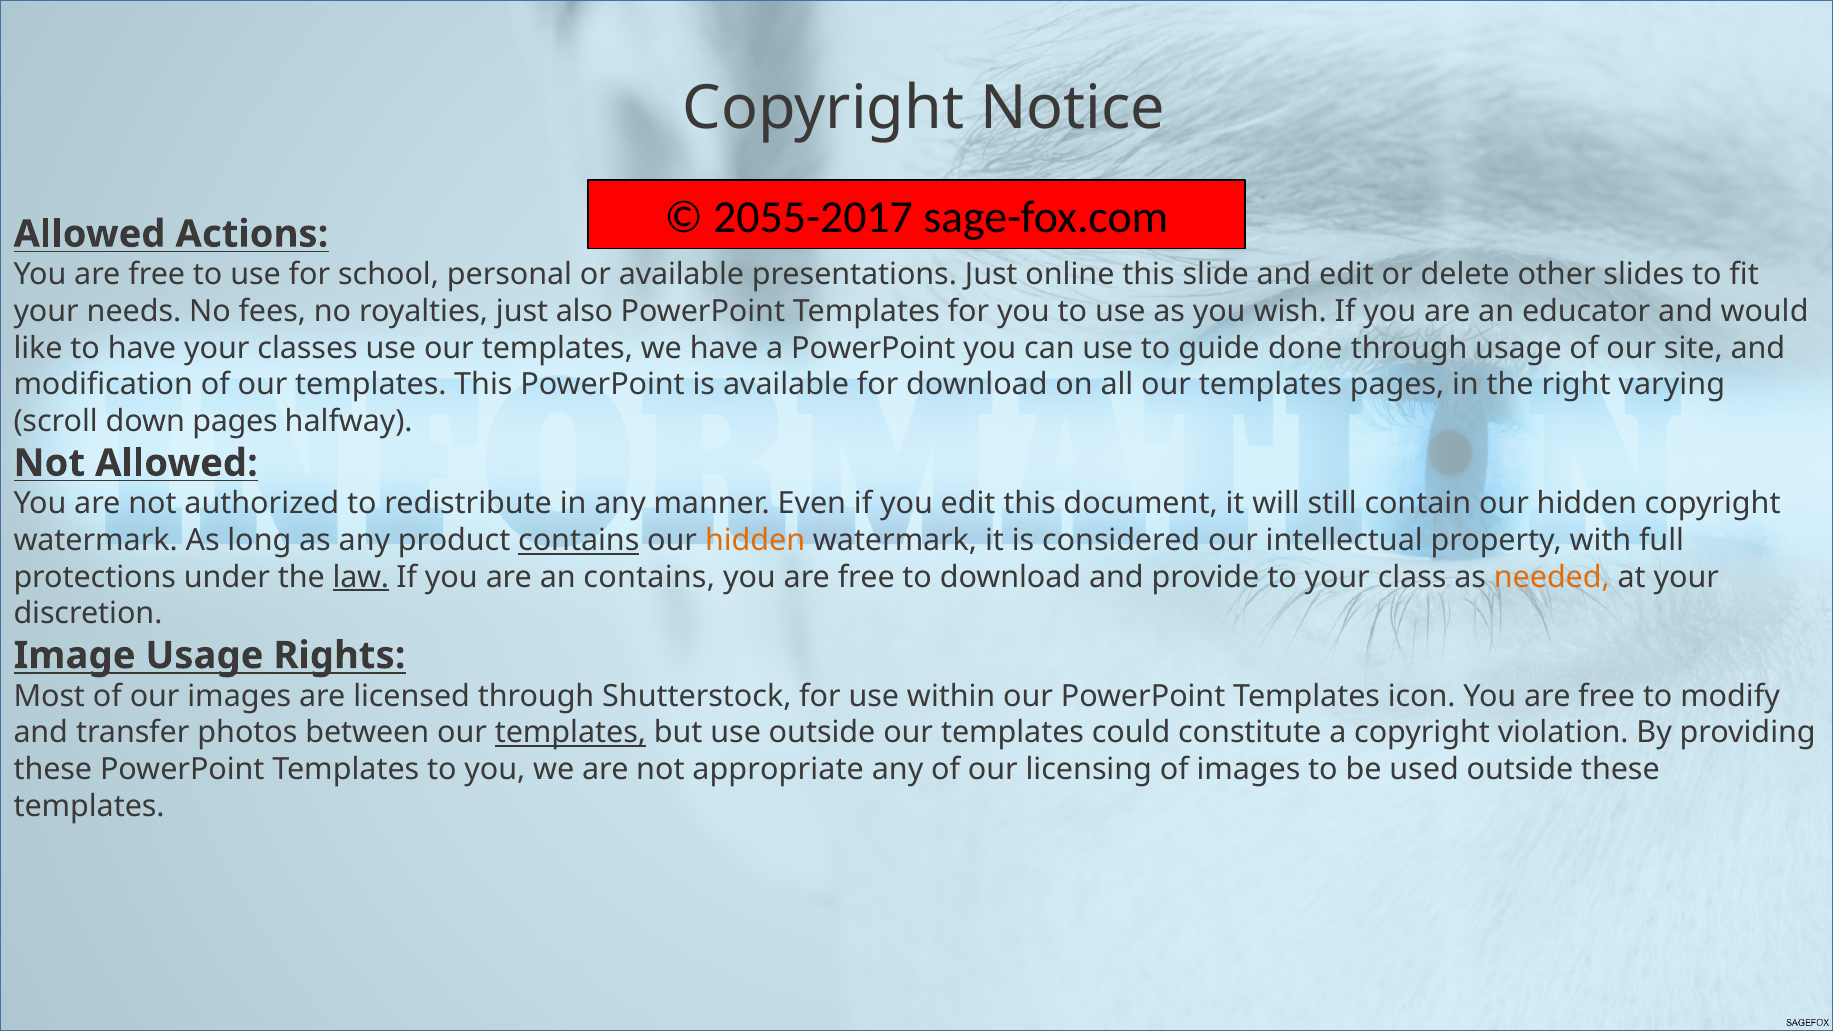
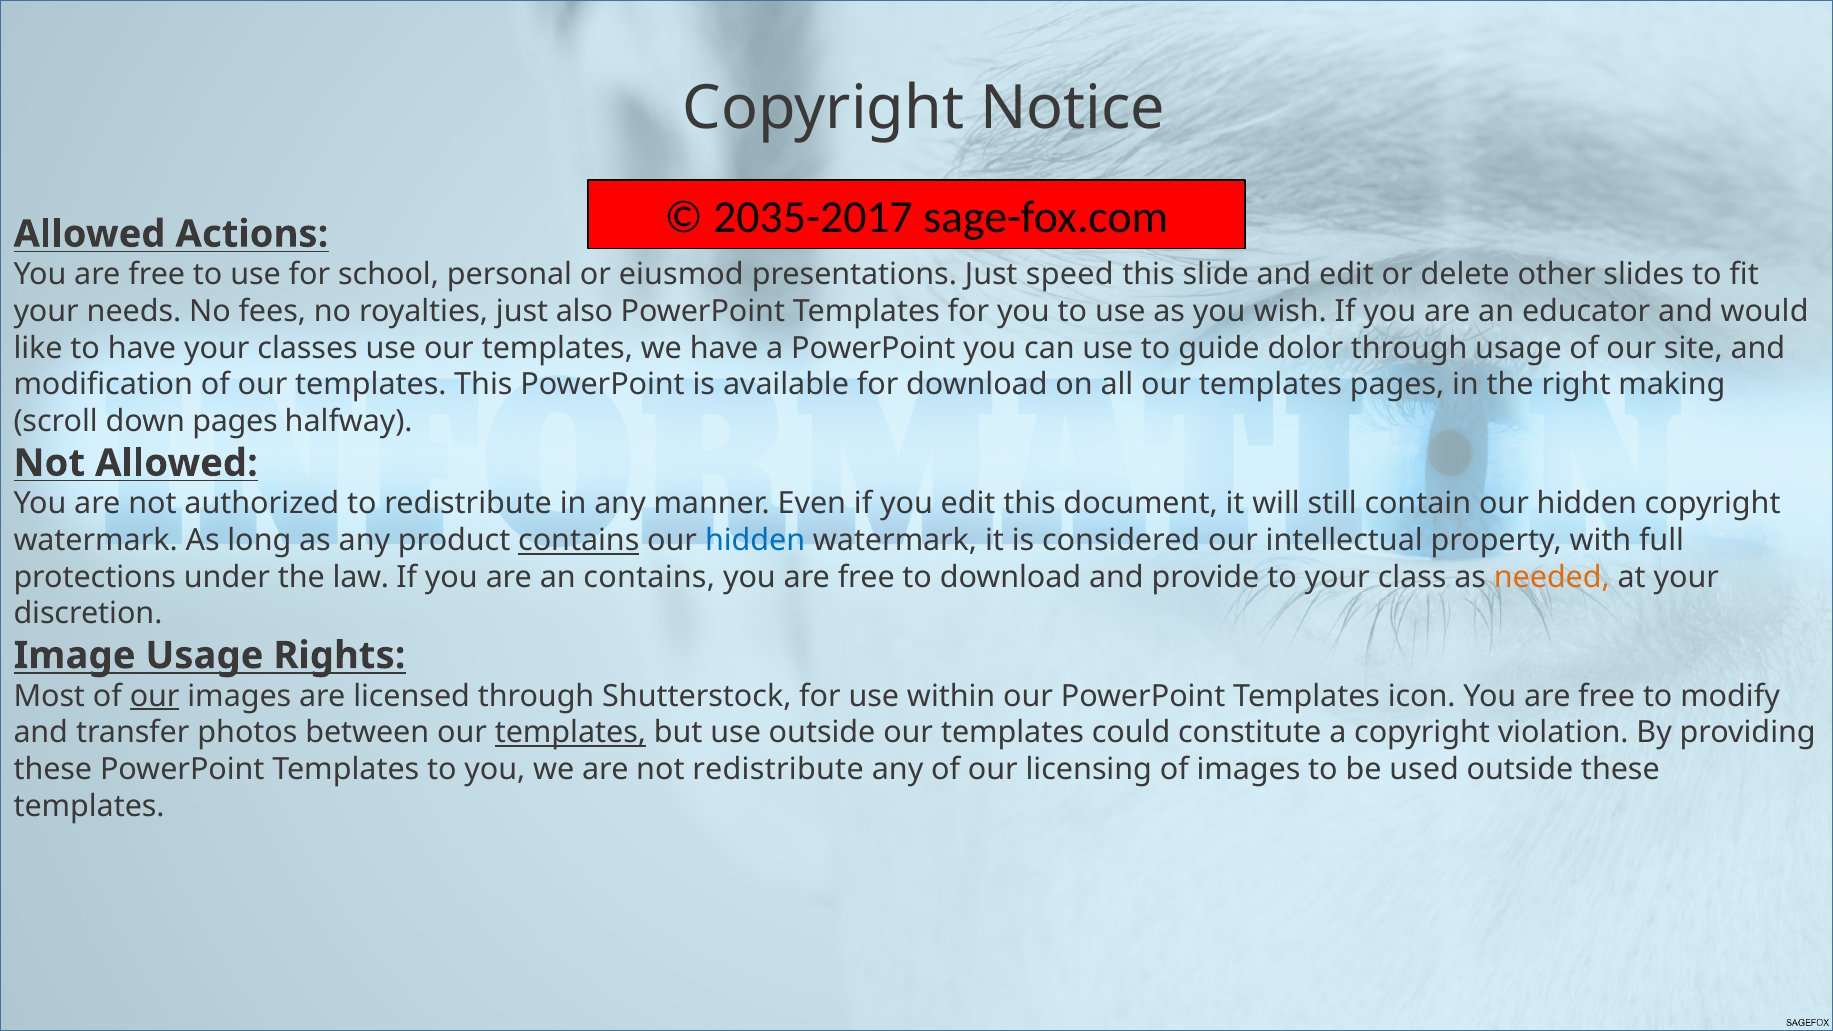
2055-2017: 2055-2017 -> 2035-2017 (813, 217)
or available: available -> eiusmod (681, 275)
online: online -> speed (1070, 275)
done: done -> dolor (1305, 348)
varying: varying -> making (1672, 385)
hidden colour: orange -> blue (755, 541)
law underline: present -> none (361, 577)
our underline: none -> present (155, 696)
not appropriate: appropriate -> redistribute (778, 770)
